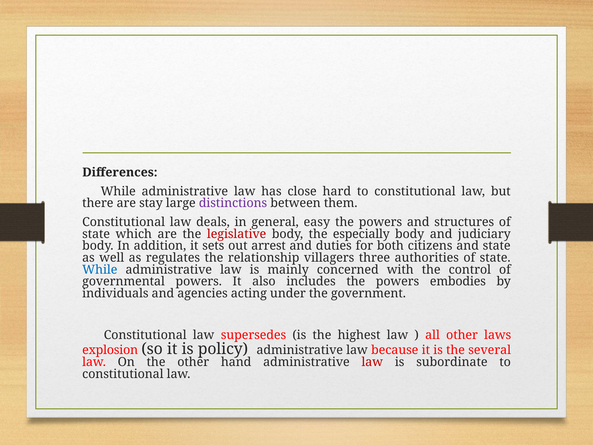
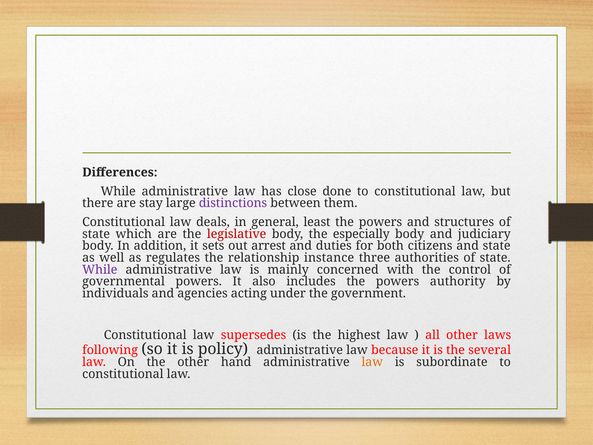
hard: hard -> done (337, 191)
easy: easy -> least (317, 222)
villagers: villagers -> instance (329, 258)
While colour: blue -> purple (100, 269)
embodies: embodies -> authority (458, 281)
explosion: explosion -> following (110, 350)
law colour: red -> orange (372, 362)
